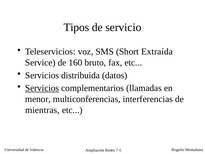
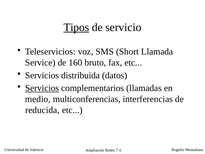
Tipos underline: none -> present (76, 27)
Extraída: Extraída -> Llamada (157, 52)
menor: menor -> medio (38, 99)
mientras: mientras -> reducida (42, 110)
